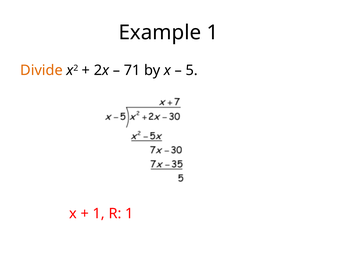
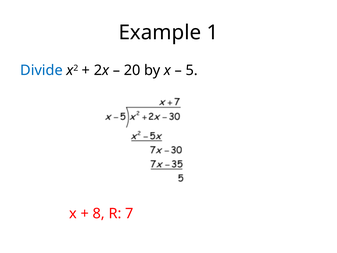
Divide colour: orange -> blue (41, 70)
71: 71 -> 20 (132, 70)
1: 1 -> 8 (99, 213)
R 1: 1 -> 7 (129, 213)
